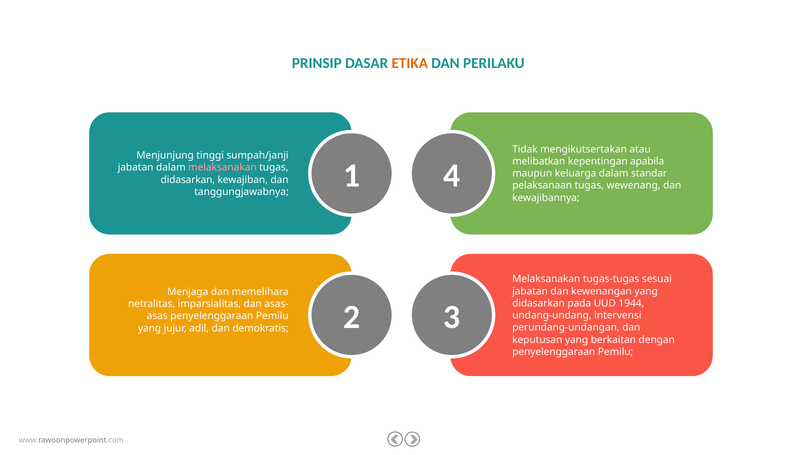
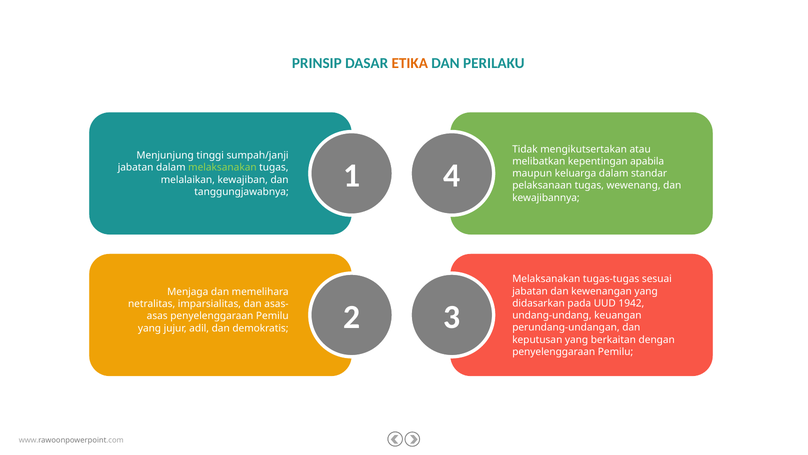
melaksanakan colour: pink -> light green (222, 167)
didasarkan: didasarkan -> melalaikan (188, 180)
1944: 1944 -> 1942 (631, 303)
intervensi: intervensi -> keuangan (618, 315)
